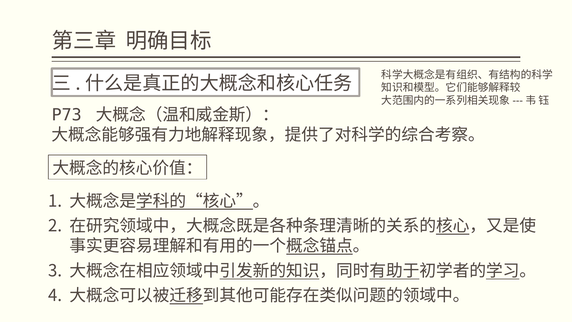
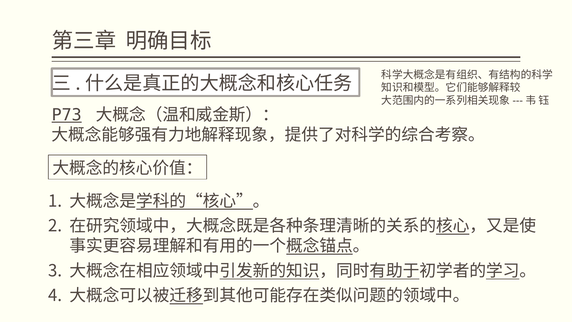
P73 underline: none -> present (67, 115)
